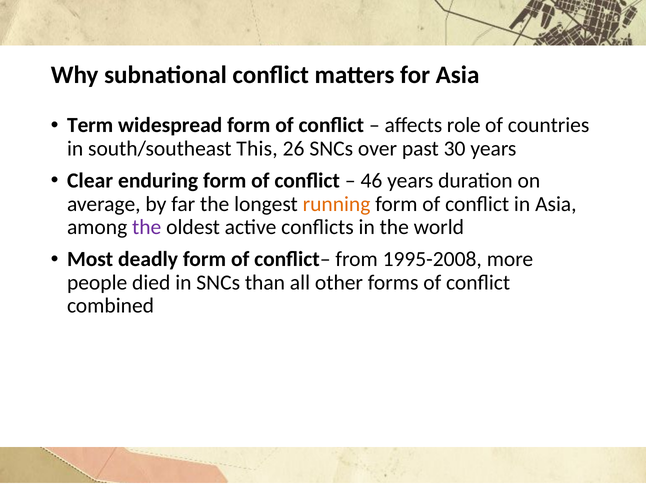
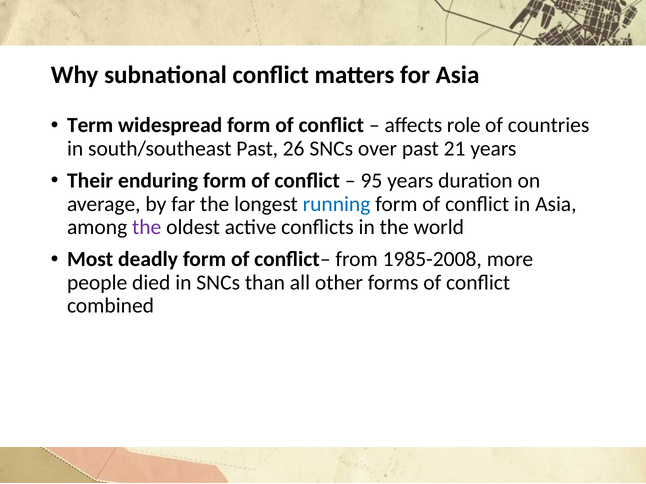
south/southeast This: This -> Past (257, 149)
30: 30 -> 21 (455, 149)
Clear: Clear -> Their (90, 181)
46: 46 -> 95 (371, 181)
running colour: orange -> blue (337, 204)
1995-2008: 1995-2008 -> 1985-2008 (432, 260)
